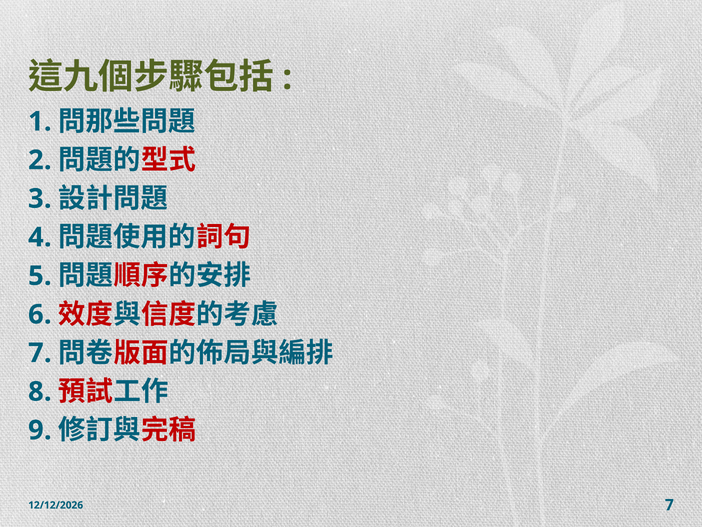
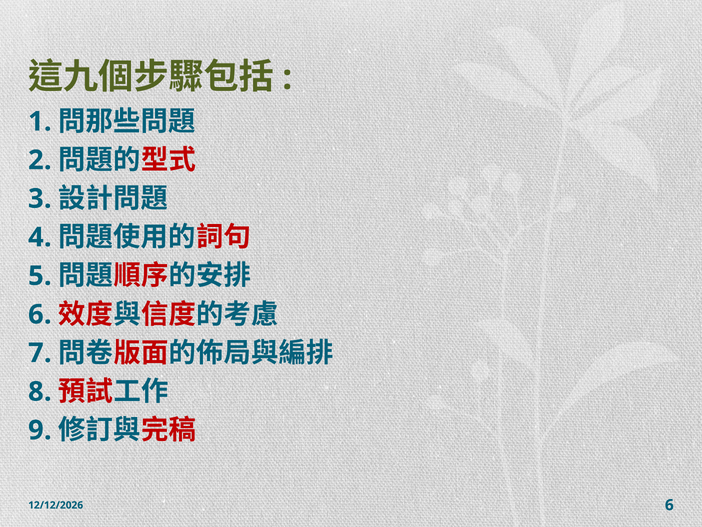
7: 7 -> 6 (669, 505)
